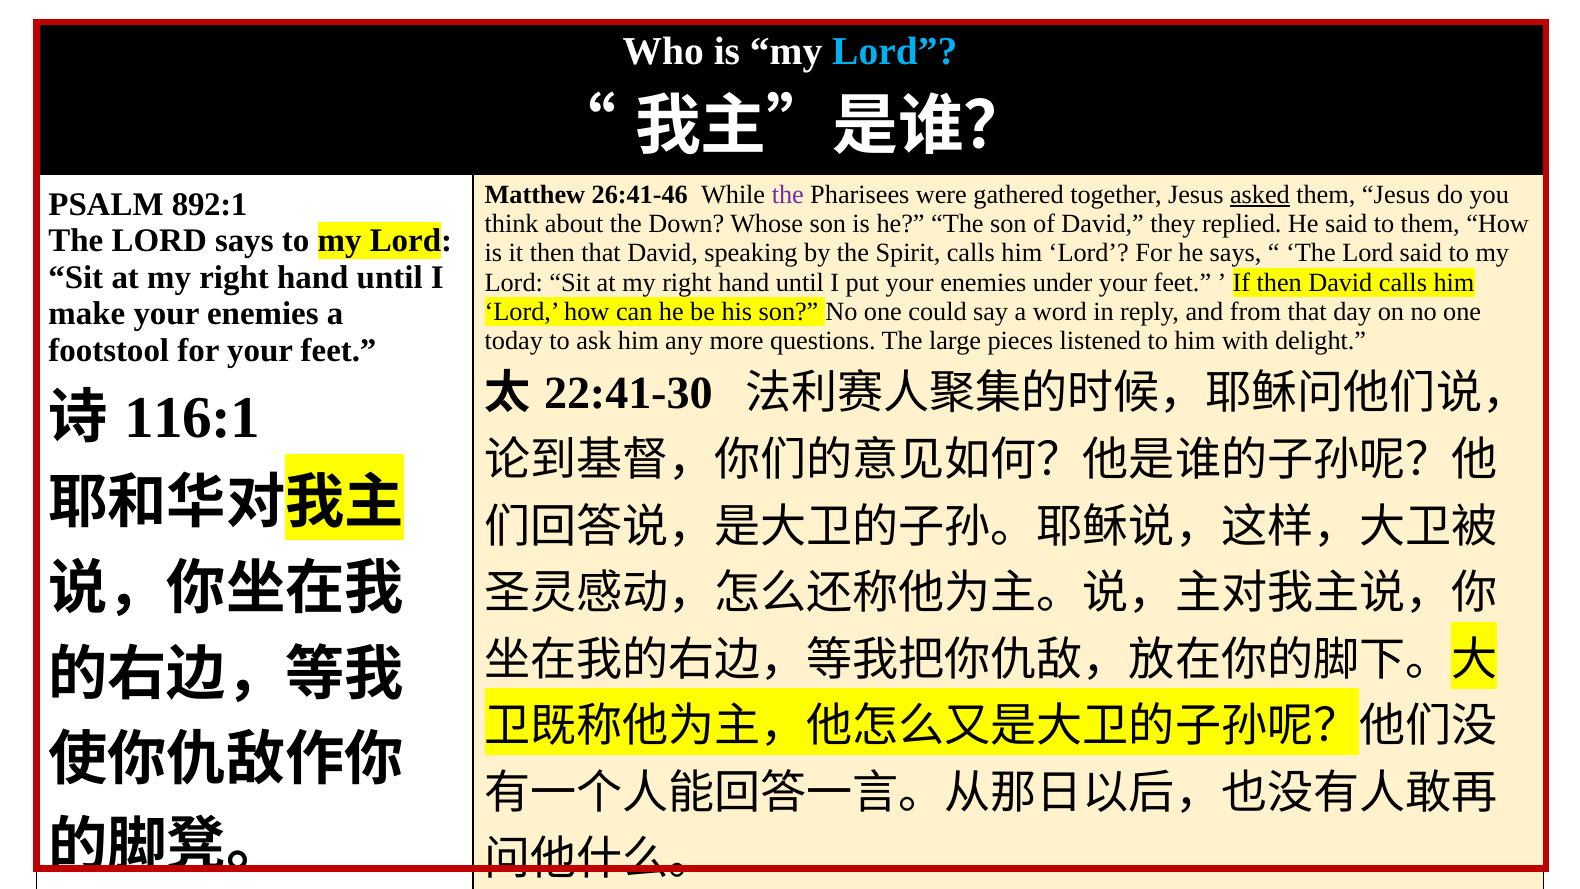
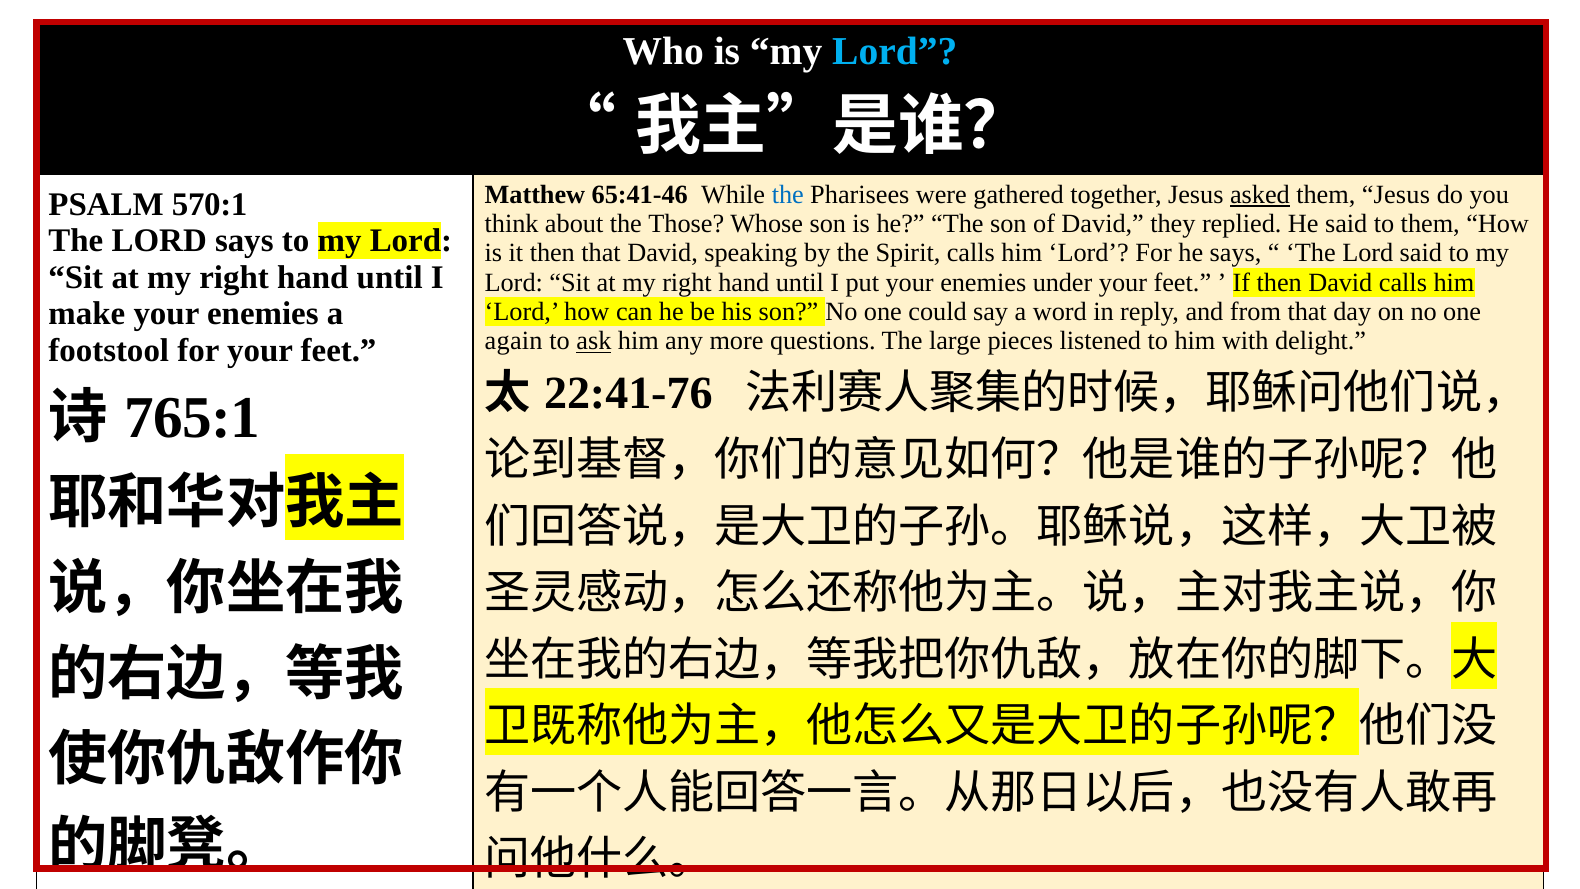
26:41-46: 26:41-46 -> 65:41-46 (640, 195)
the colour: purple -> blue (788, 195)
892:1: 892:1 -> 570:1 (210, 204)
Down: Down -> Those (686, 224)
today: today -> again (514, 341)
ask underline: none -> present (594, 341)
22:41-30: 22:41-30 -> 22:41-76 (628, 394)
116:1: 116:1 -> 765:1 (193, 417)
